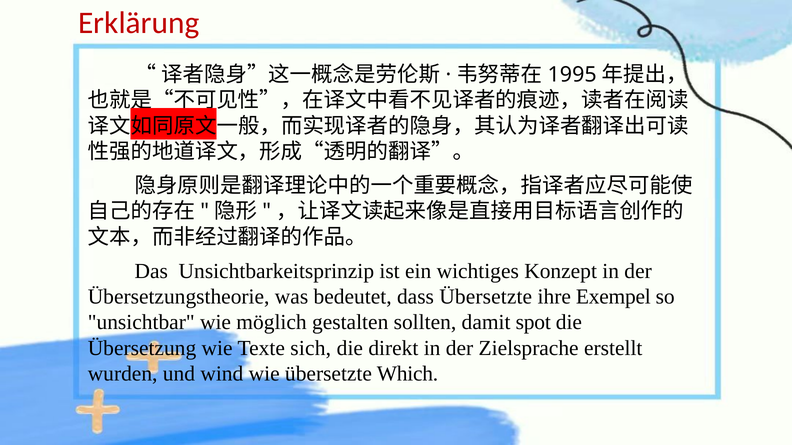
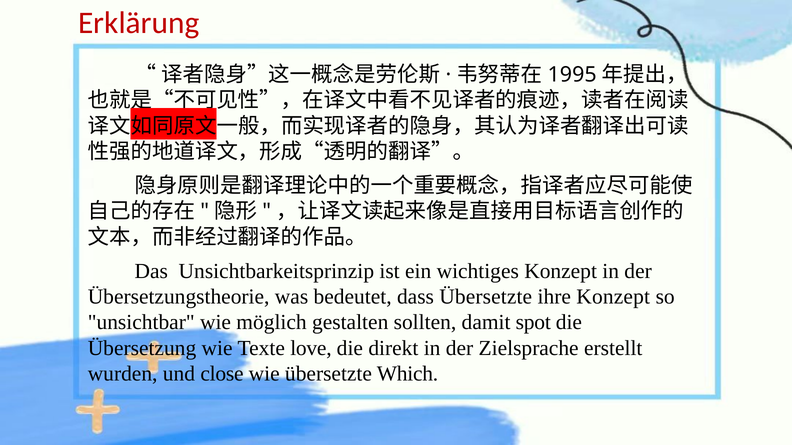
ihre Exempel: Exempel -> Konzept (613, 297)
sich: sich -> love (311, 348)
wind: wind -> close (222, 374)
